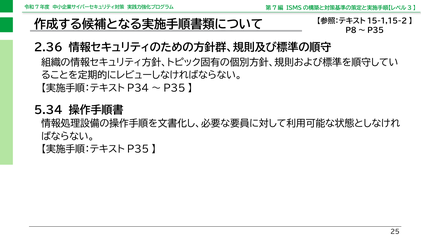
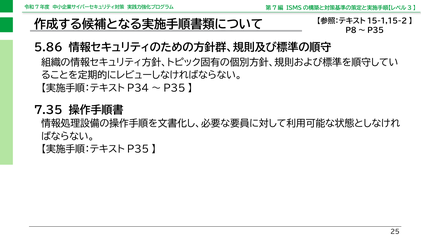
2.36: 2.36 -> 5.86 (48, 48)
5.34: 5.34 -> 7.35 (48, 110)
